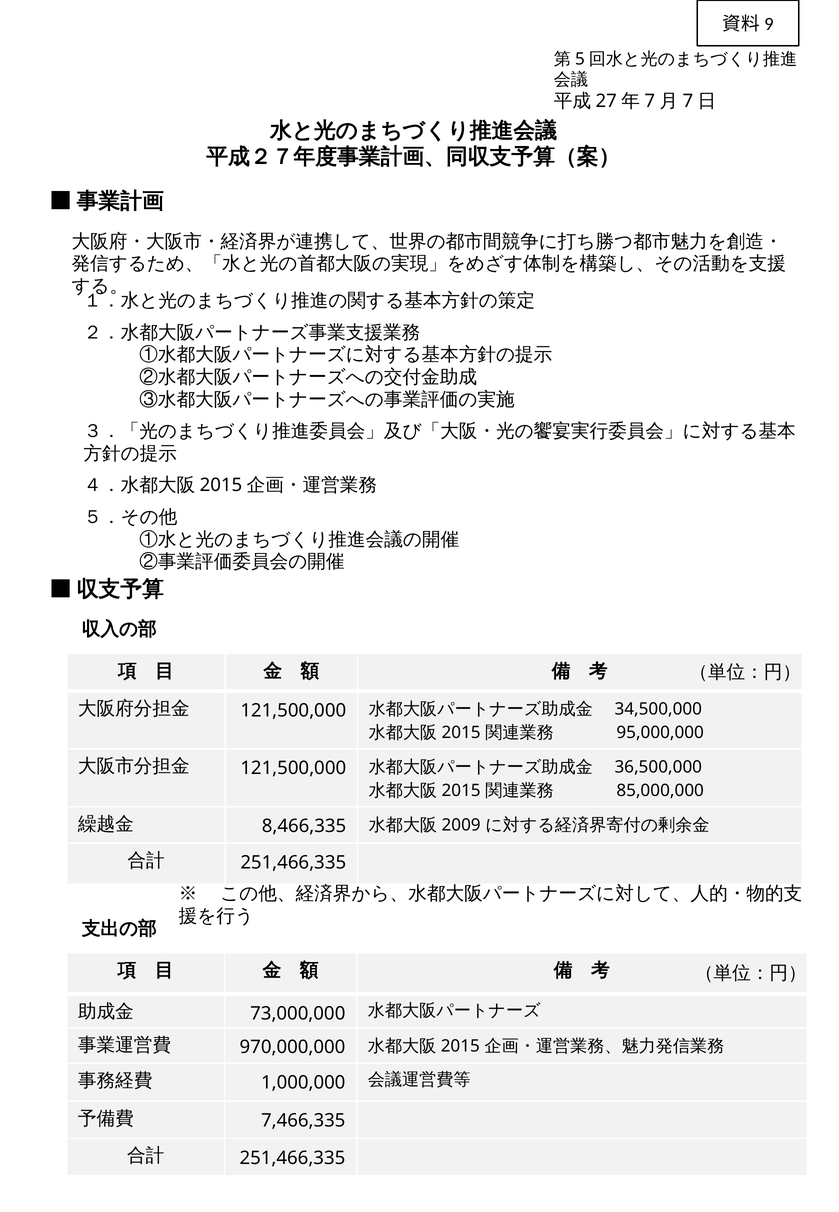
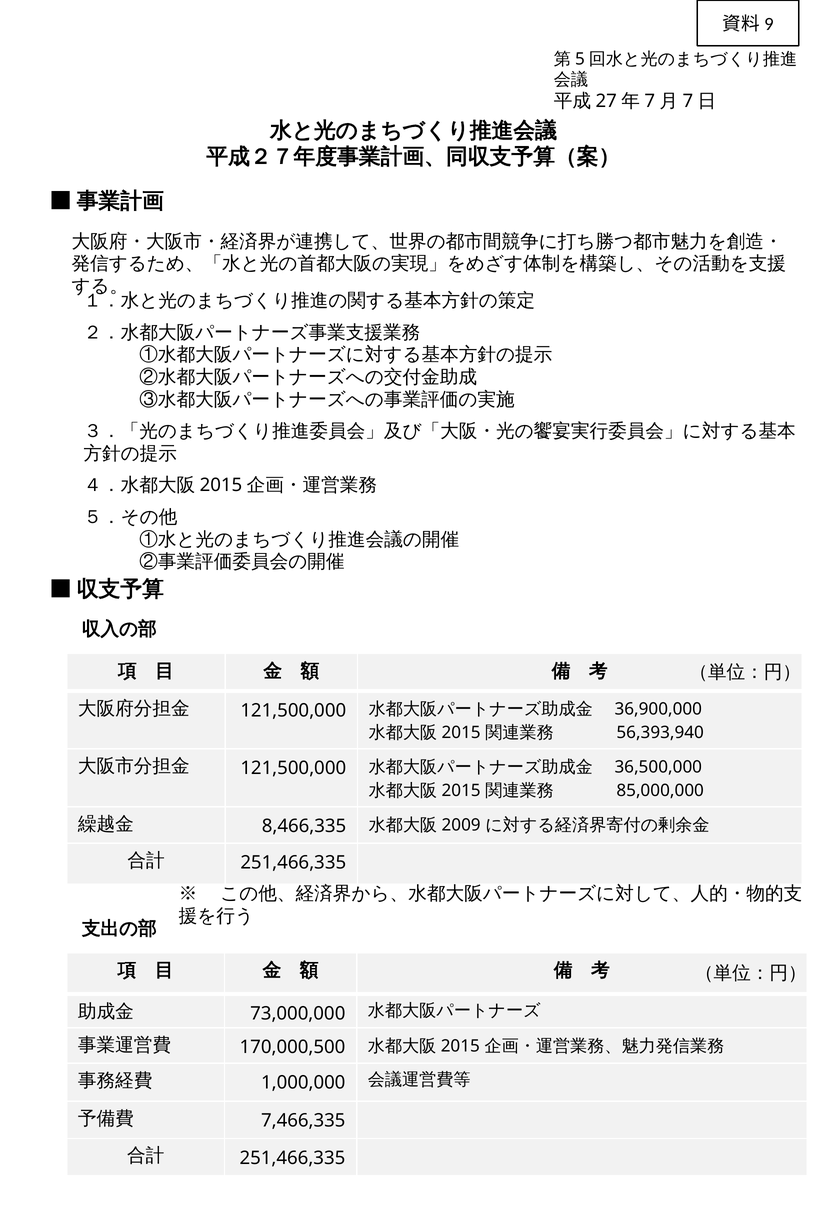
34,500,000: 34,500,000 -> 36,900,000 (658, 709)
95,000,000: 95,000,000 -> 56,393,940 (660, 733)
970,000,000: 970,000,000 -> 170,000,500 (292, 1047)
